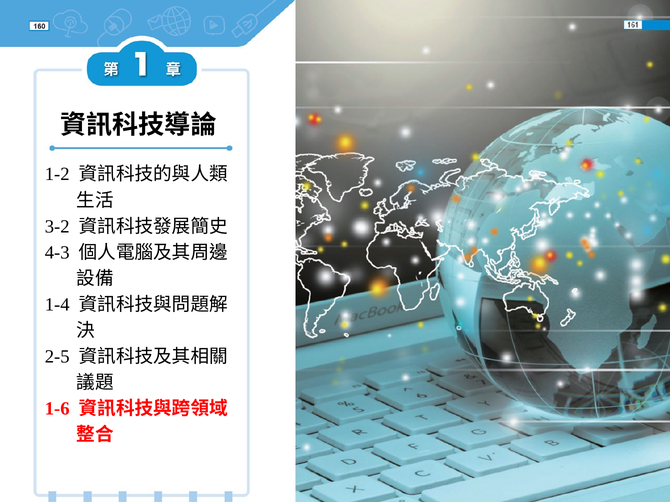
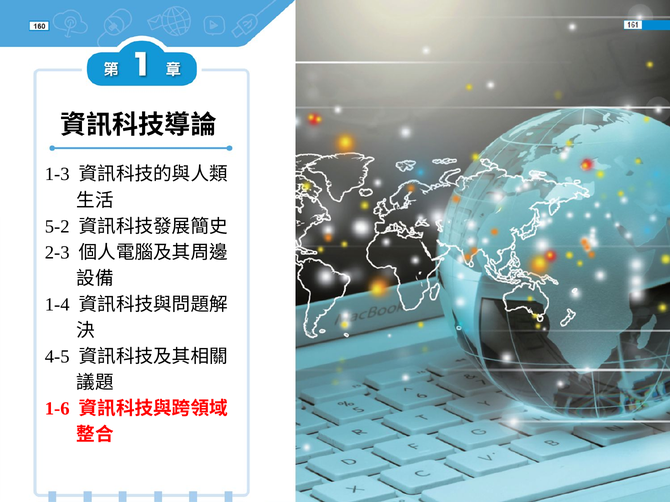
1-2: 1-2 -> 1-3 (57, 175)
3-2: 3-2 -> 5-2 (57, 227)
4-3: 4-3 -> 2-3 (57, 253)
2-5: 2-5 -> 4-5 (57, 357)
